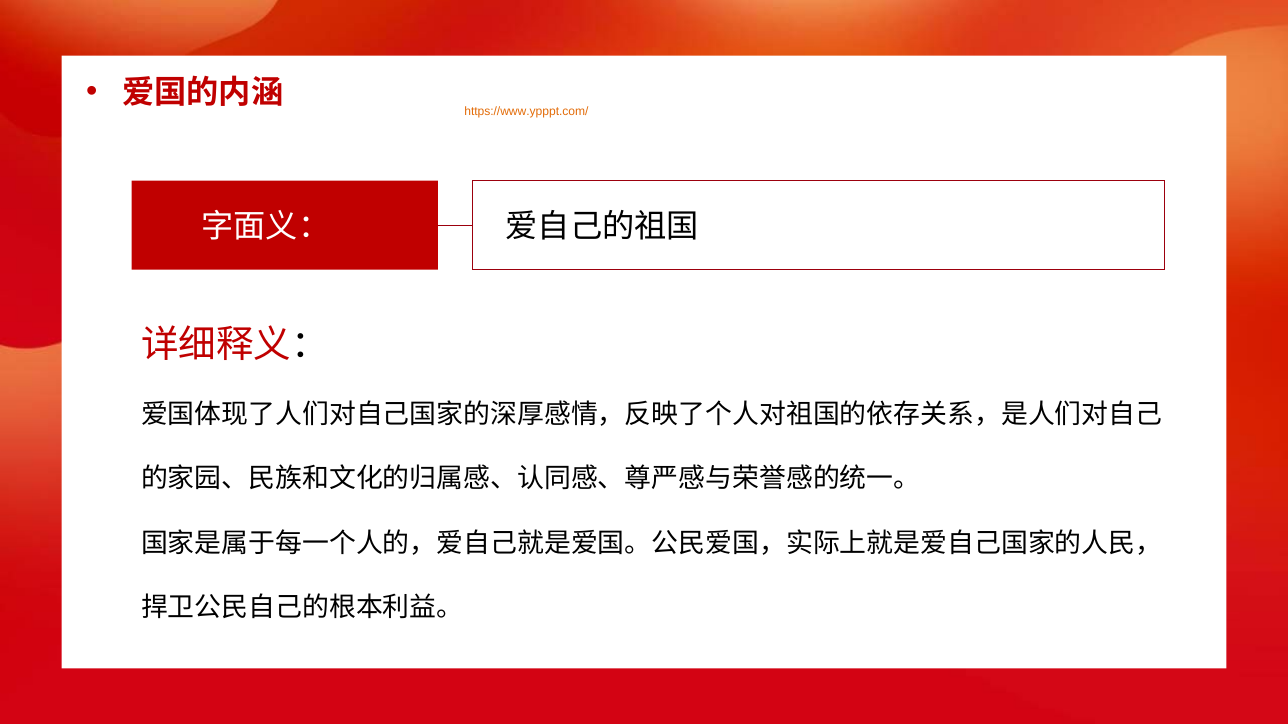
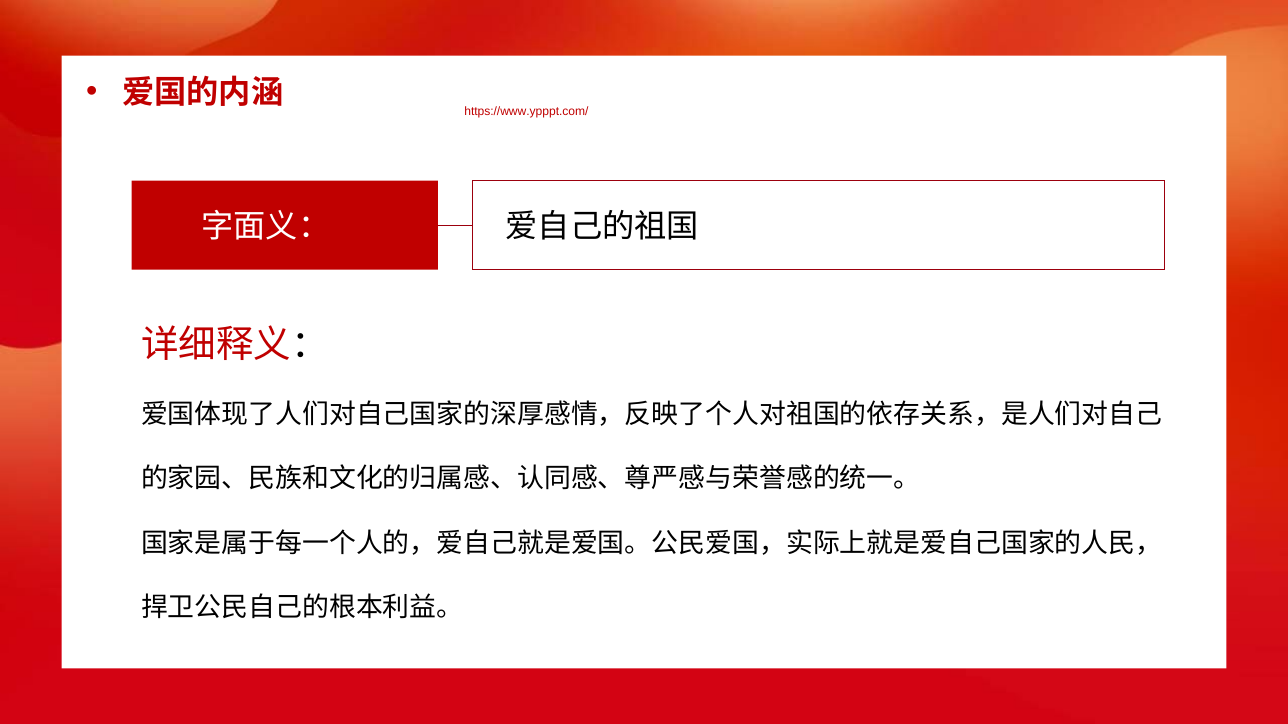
https://www.ypppt.com/ colour: orange -> red (526, 111)
